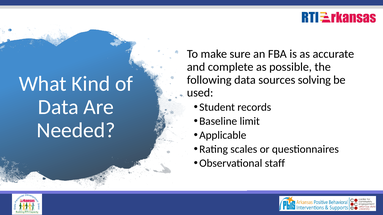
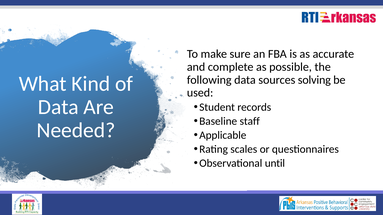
limit: limit -> staff (250, 121)
staff: staff -> until (275, 164)
